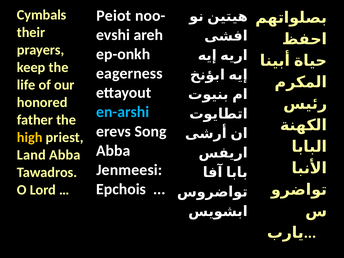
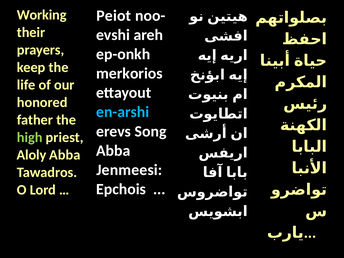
Cymbals: Cymbals -> Working (42, 15)
eagerness: eagerness -> merkorios (129, 74)
high colour: yellow -> light green (30, 137)
Land: Land -> Aloly (32, 155)
